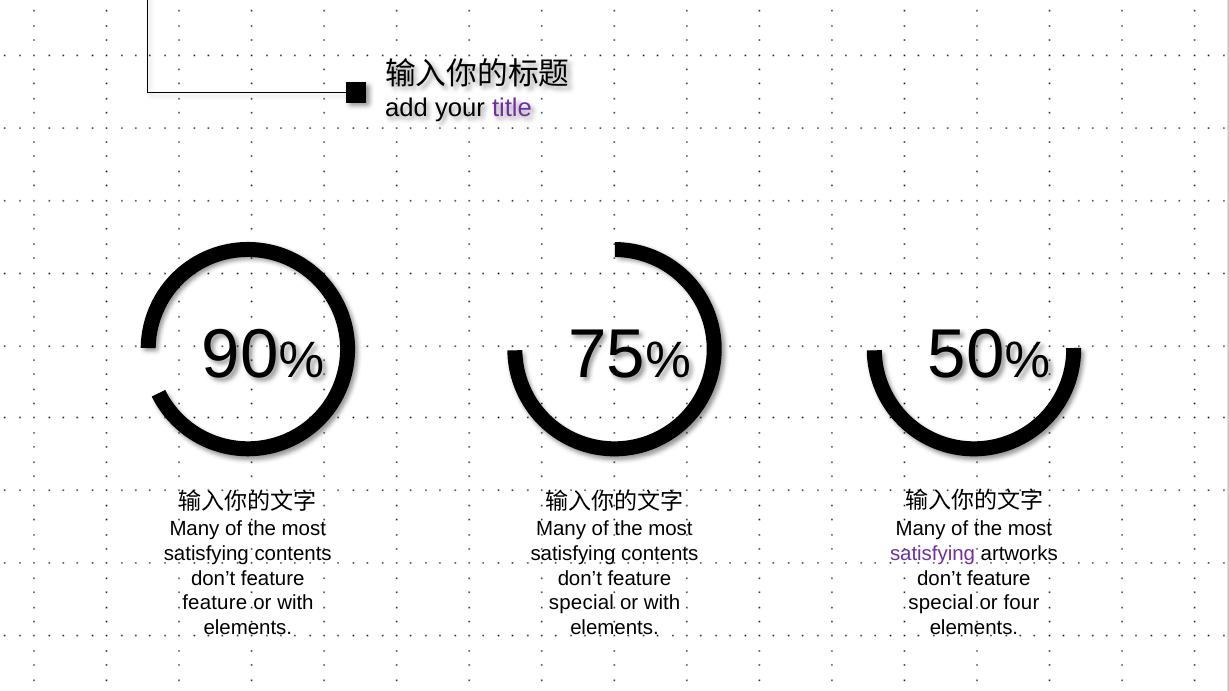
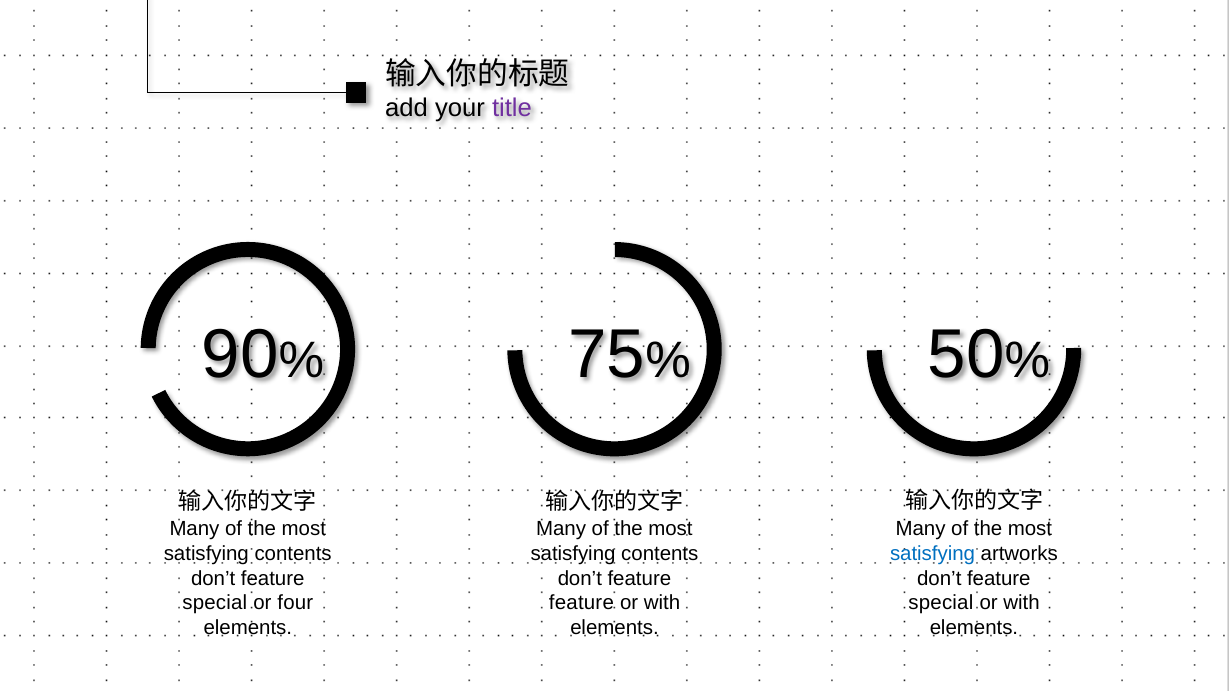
satisfying colour: purple -> blue (933, 554)
feature: feature -> special (215, 603)
with: with -> four (295, 603)
special: special -> feature (581, 603)
four: four -> with (1022, 603)
